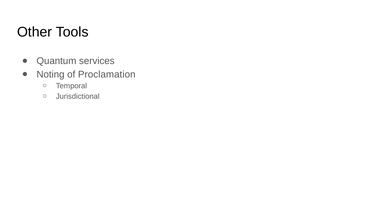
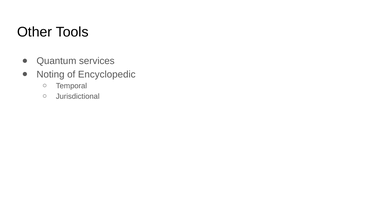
Proclamation: Proclamation -> Encyclopedic (107, 74)
